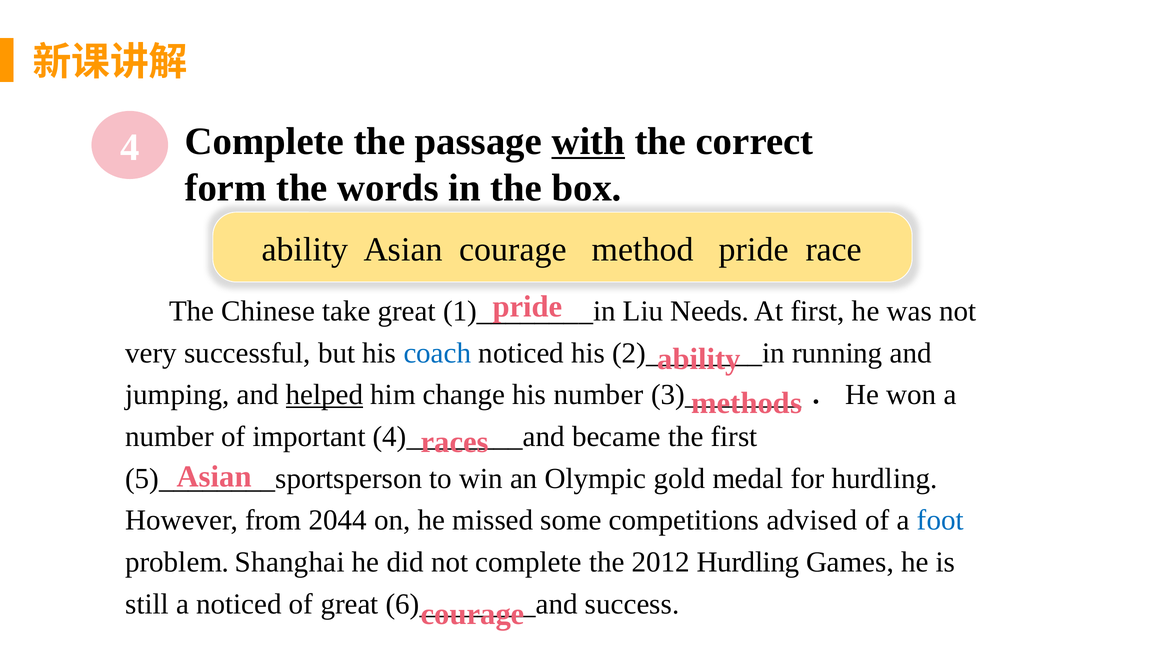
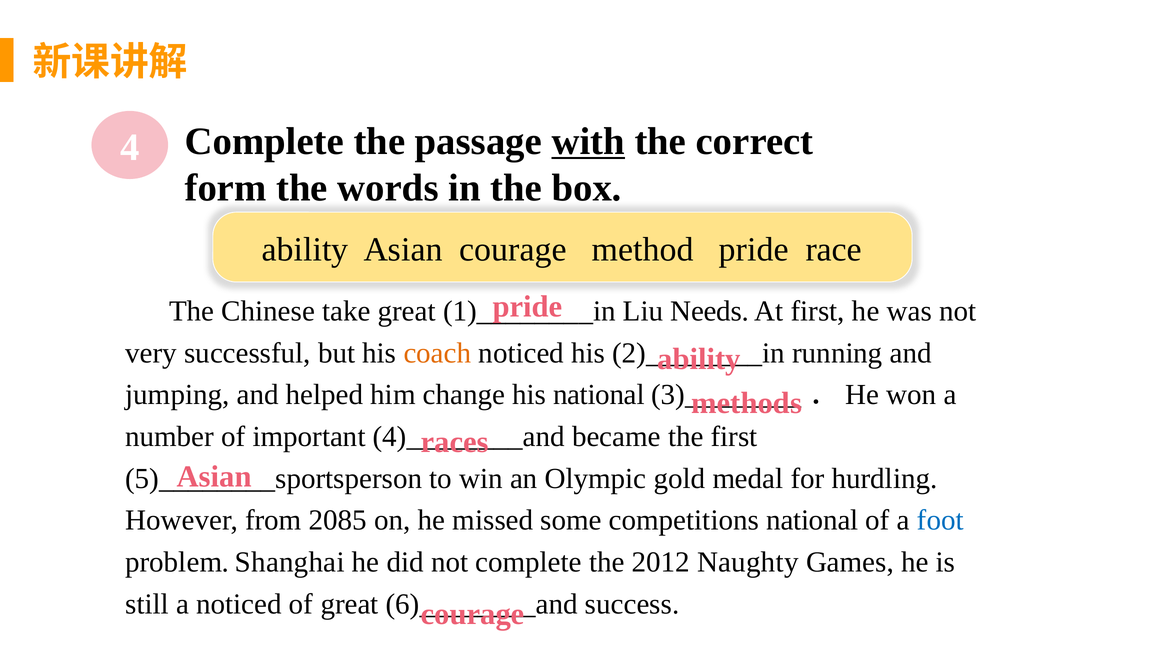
coach colour: blue -> orange (437, 353)
helped underline: present -> none (325, 395)
his number: number -> national (599, 395)
2044: 2044 -> 2085 (338, 520)
competitions advised: advised -> national (812, 520)
2012 Hurdling: Hurdling -> Naughty (748, 562)
